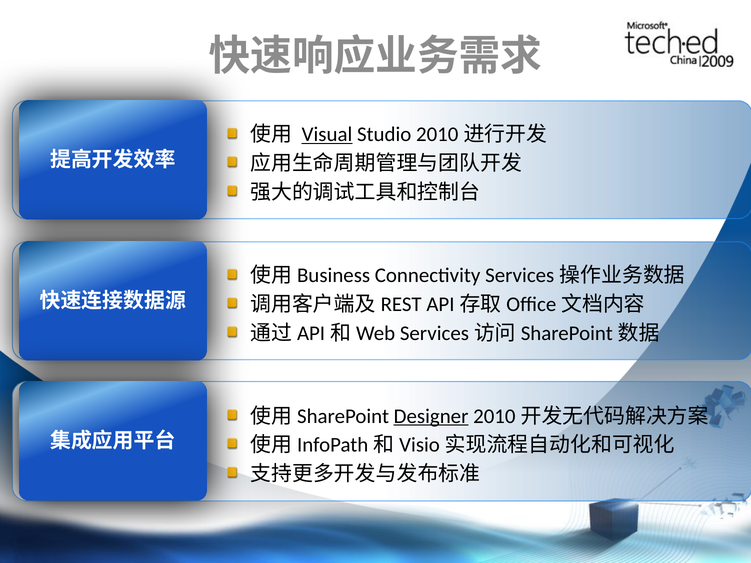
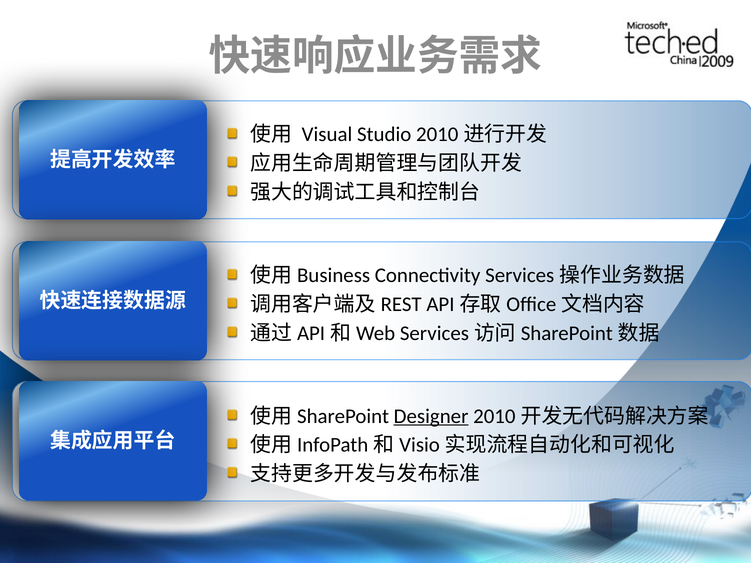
Visual underline: present -> none (327, 135)
